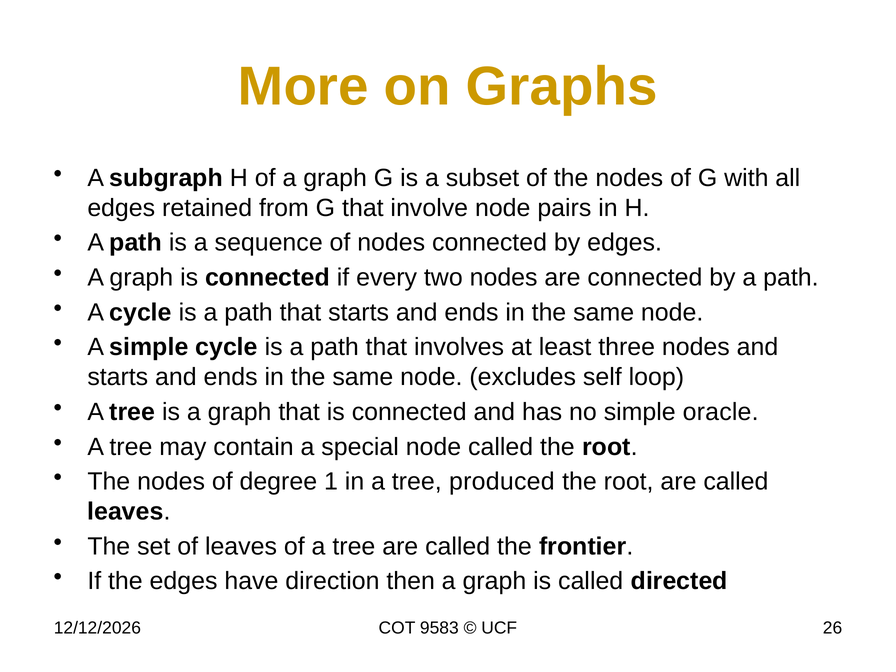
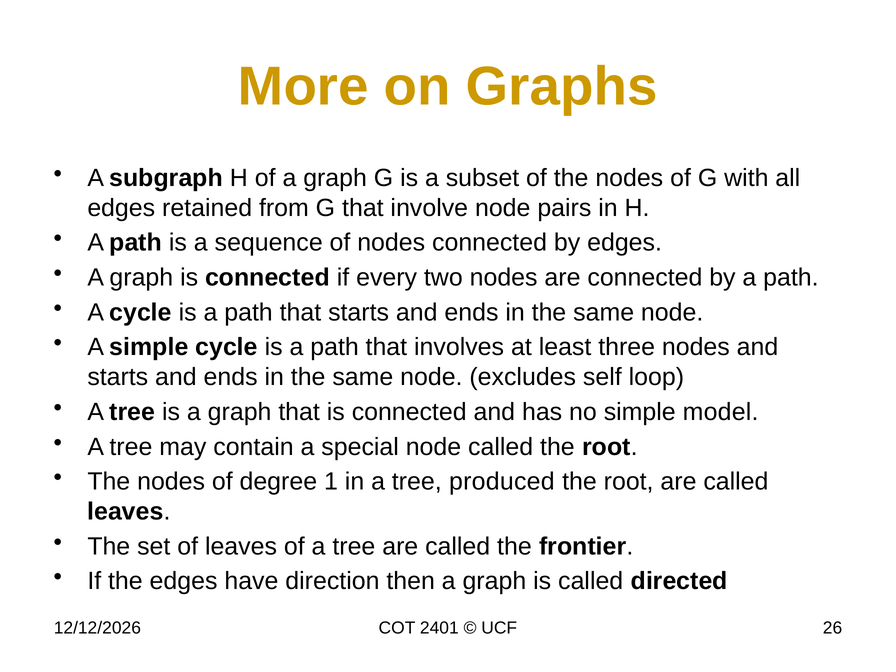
oracle: oracle -> model (721, 412)
9583: 9583 -> 2401 (439, 628)
